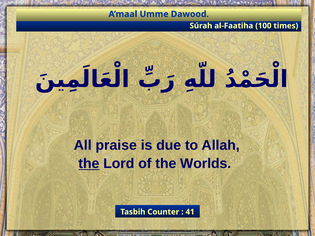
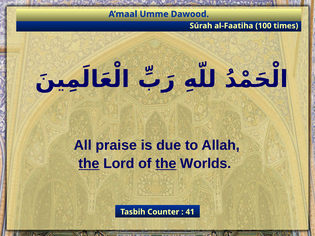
the underline: none -> present (166, 164)
